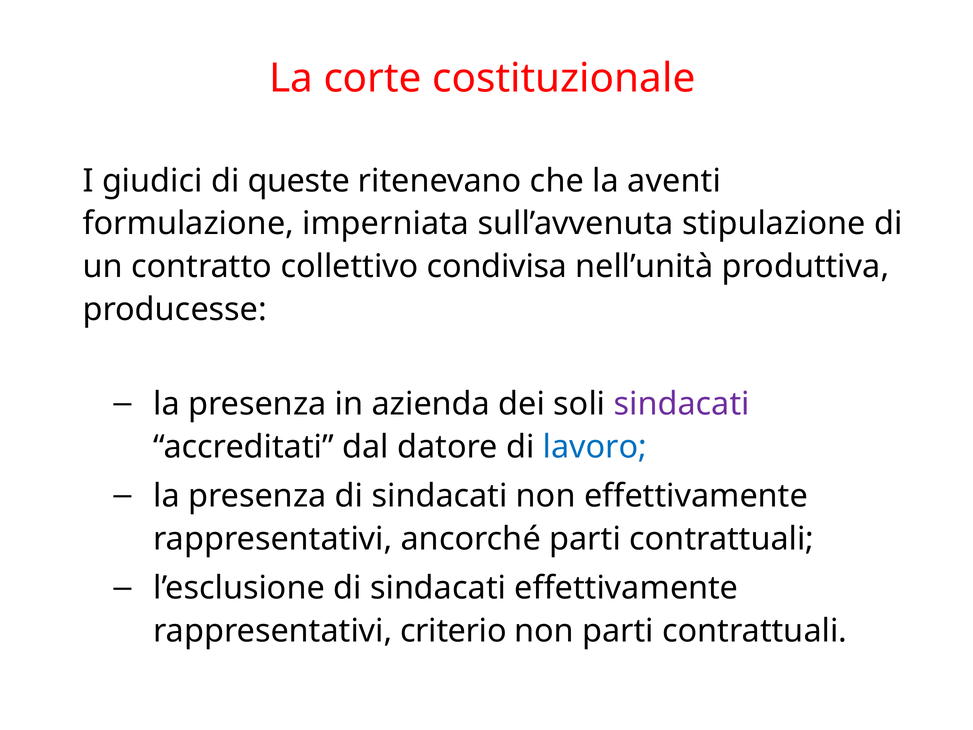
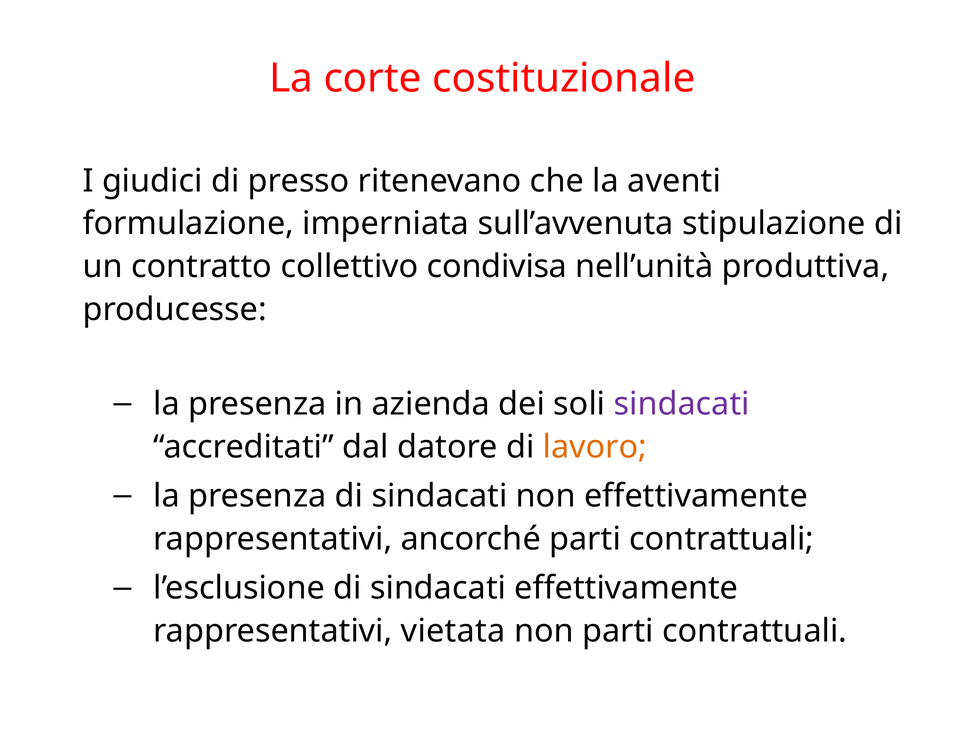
queste: queste -> presso (299, 181)
lavoro colour: blue -> orange (595, 447)
criterio: criterio -> vietata (453, 631)
